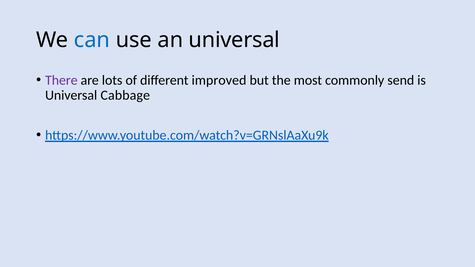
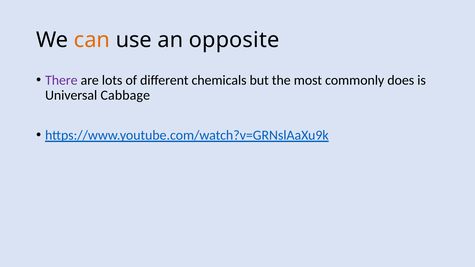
can colour: blue -> orange (92, 40)
an universal: universal -> opposite (234, 40)
improved: improved -> chemicals (219, 80)
send: send -> does (401, 80)
